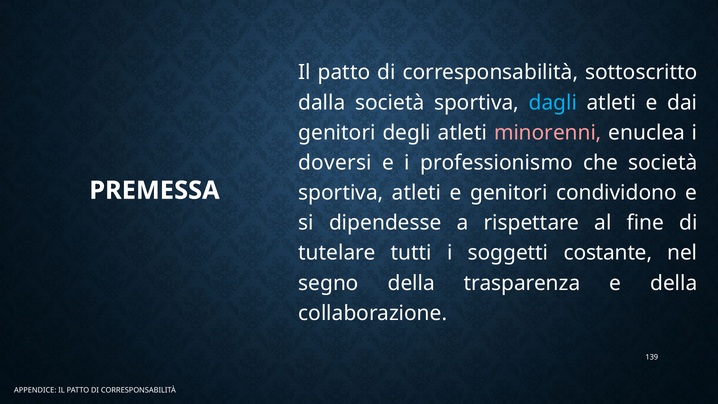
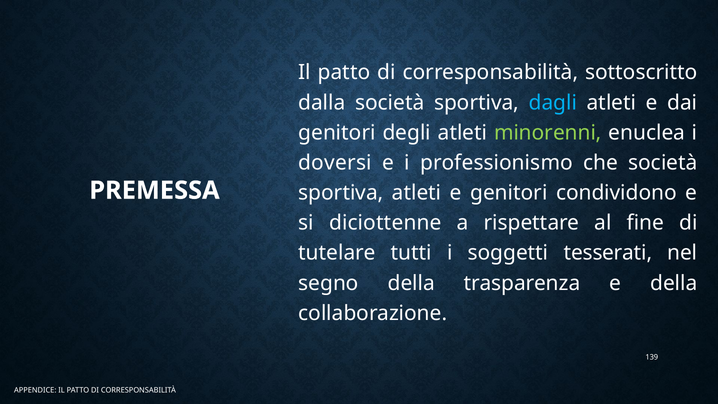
minorenni colour: pink -> light green (548, 133)
dipendesse: dipendesse -> diciottenne (385, 223)
costante: costante -> tesserati (608, 253)
